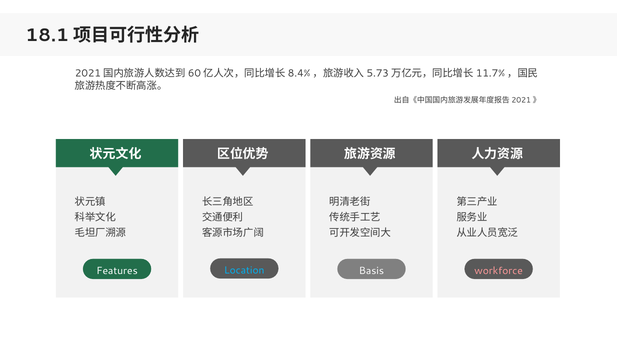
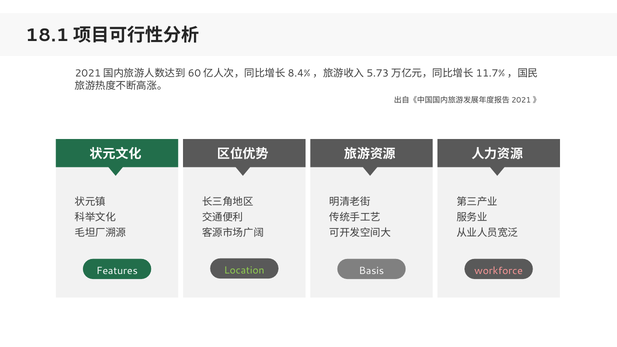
Location colour: light blue -> light green (244, 270)
